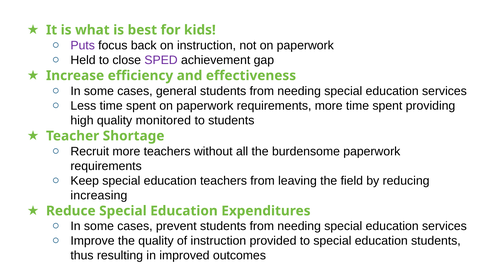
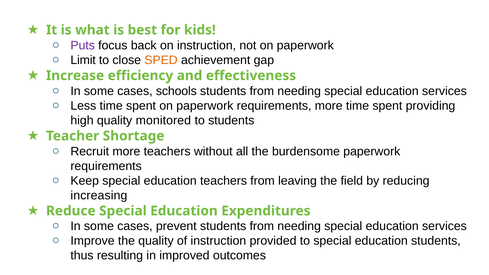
Held: Held -> Limit (83, 60)
SPED colour: purple -> orange (161, 60)
general: general -> schools (176, 91)
